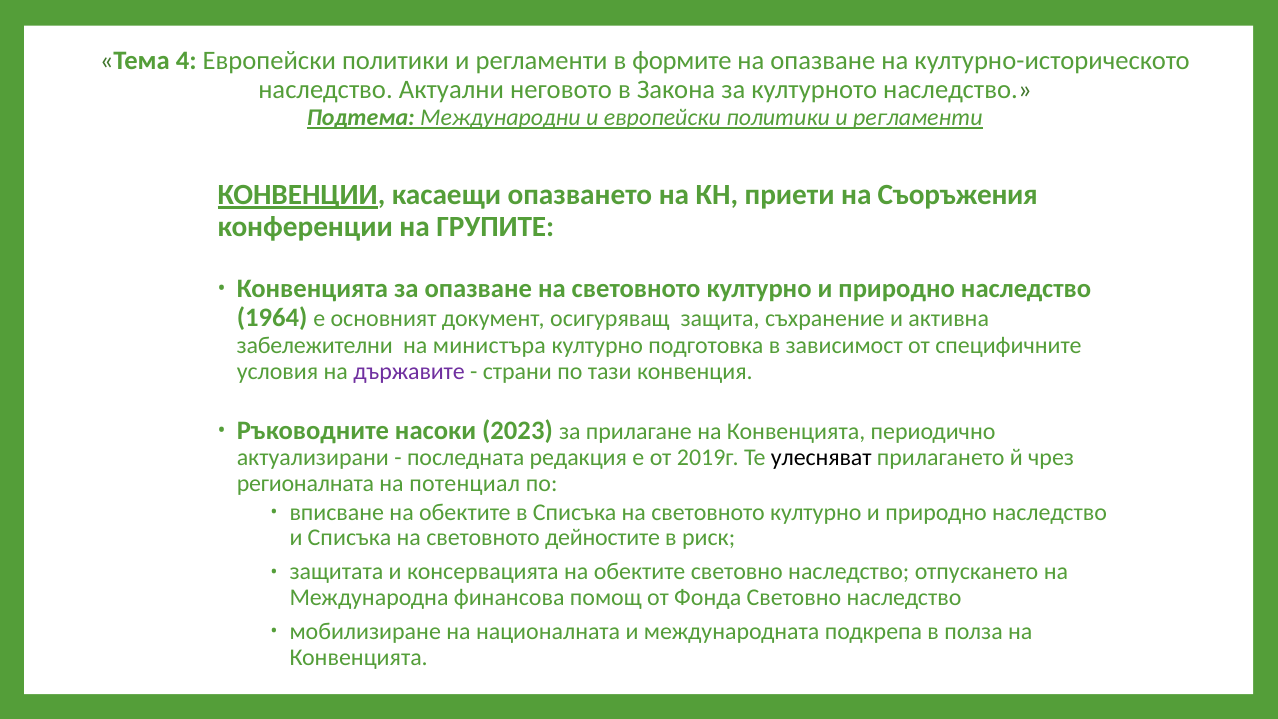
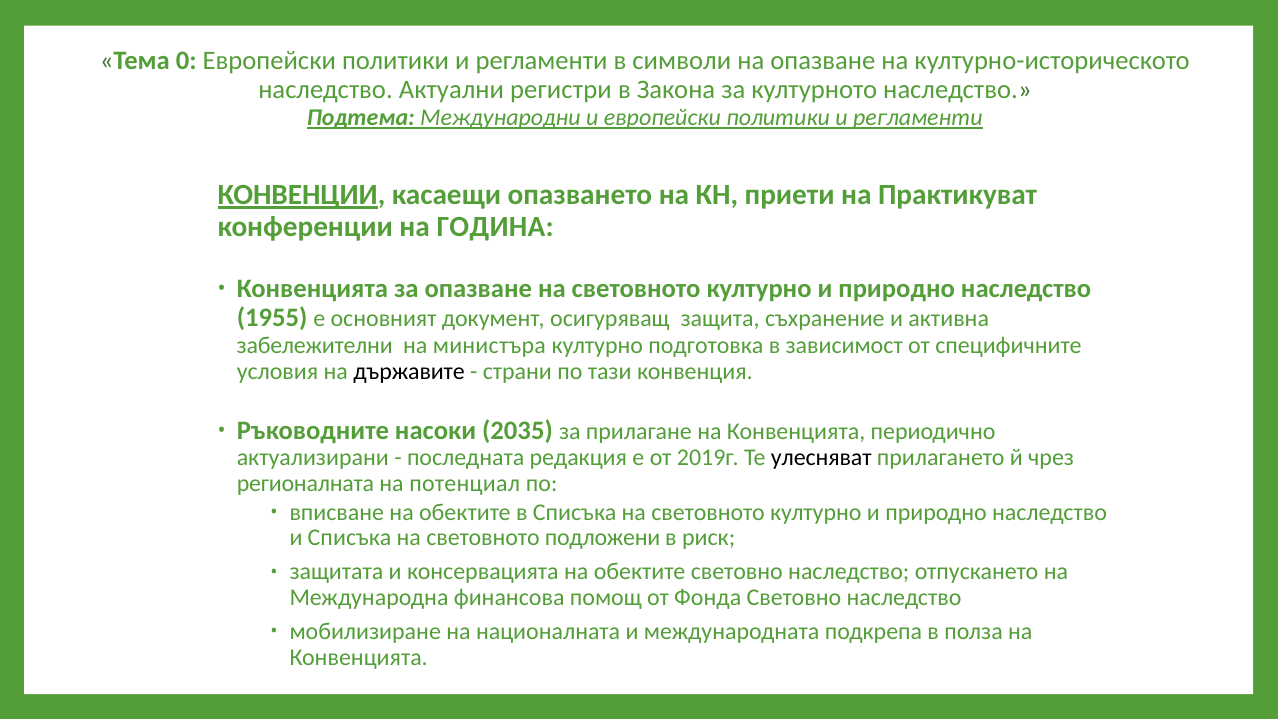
4: 4 -> 0 (186, 61)
формите: формите -> символи (682, 61)
неговото: неговото -> регистри (561, 90)
Съоръжения: Съоръжения -> Практикуват (958, 195)
ГРУПИТЕ: ГРУПИТЕ -> ГОДИНА (495, 227)
1964: 1964 -> 1955 (272, 318)
държавите colour: purple -> black (409, 371)
2023: 2023 -> 2035 (517, 430)
дейностите: дейностите -> подложени (603, 538)
